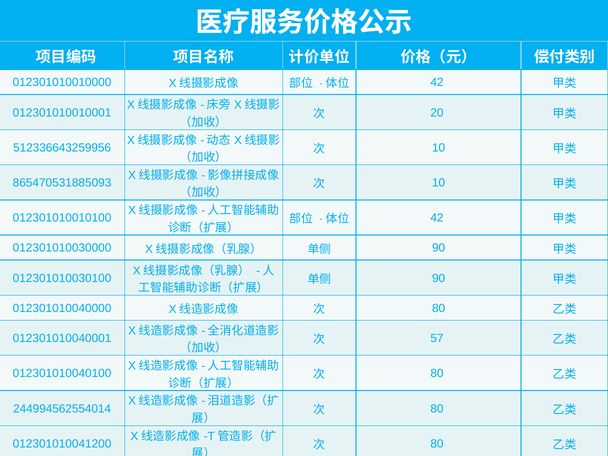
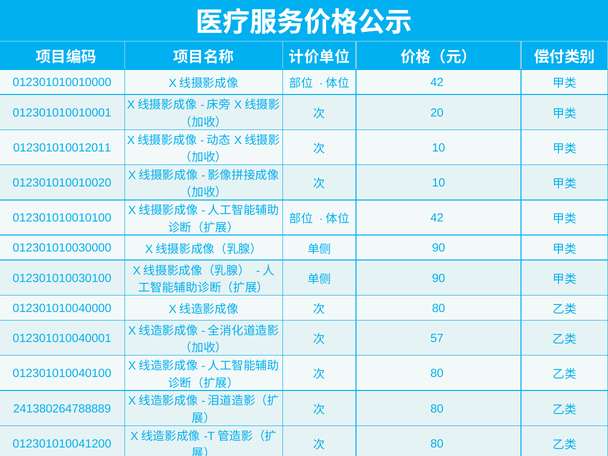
512336643259956: 512336643259956 -> 012301010012011 (62, 148)
865470531885093: 865470531885093 -> 012301010010020 (62, 183)
244994562554014: 244994562554014 -> 241380264788889 (62, 409)
